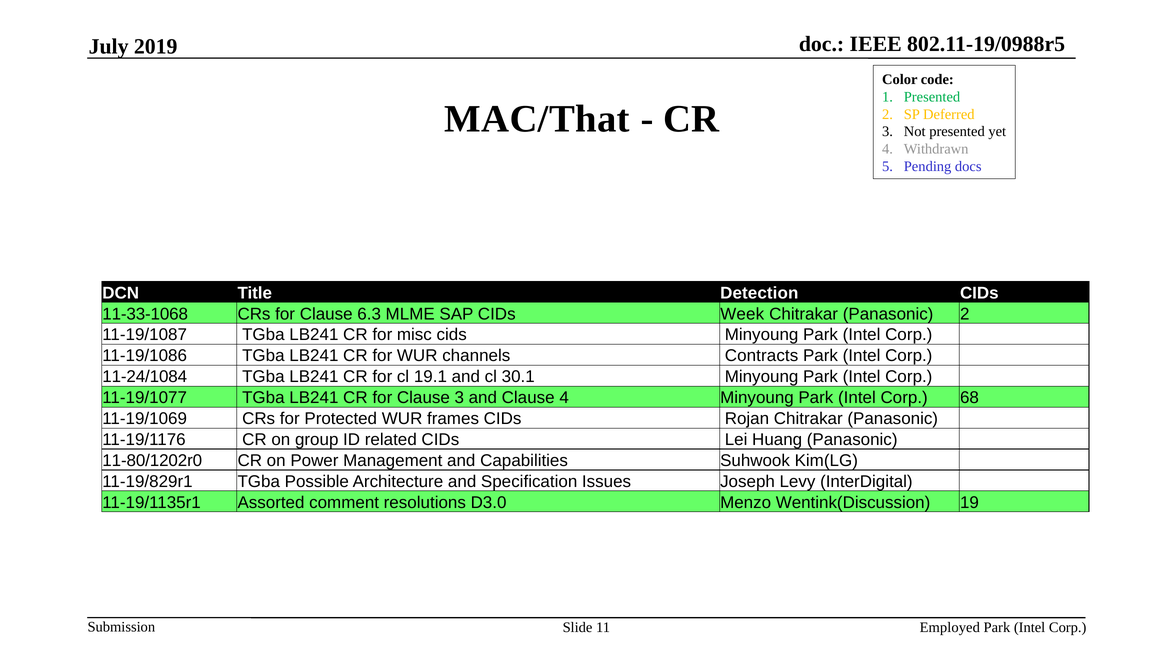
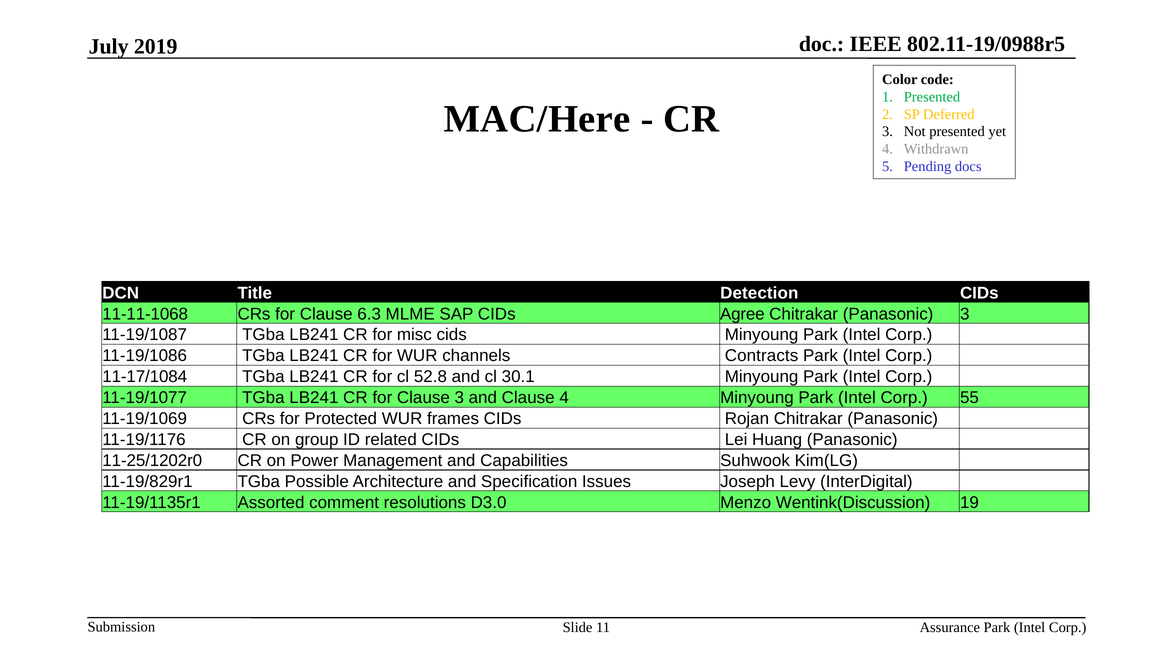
MAC/That: MAC/That -> MAC/Here (537, 119)
11-33-1068: 11-33-1068 -> 11-11-1068 (145, 314)
Week: Week -> Agree (742, 314)
Panasonic 2: 2 -> 3 (965, 314)
11-24/1084: 11-24/1084 -> 11-17/1084 (145, 377)
19.1: 19.1 -> 52.8 (430, 377)
68: 68 -> 55 (969, 398)
11-80/1202r0: 11-80/1202r0 -> 11-25/1202r0 (152, 461)
Employed: Employed -> Assurance (950, 627)
